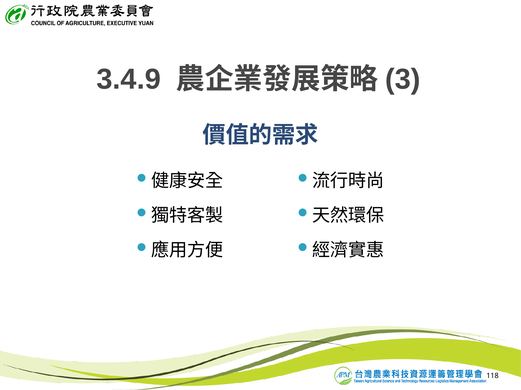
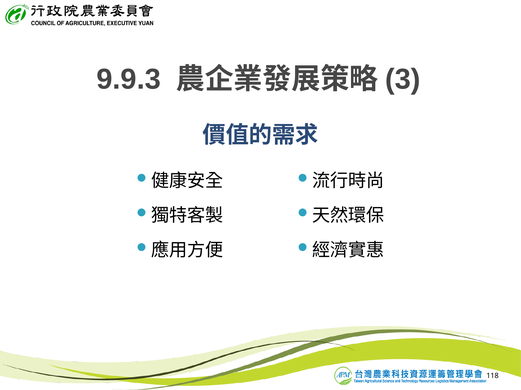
3.4.9: 3.4.9 -> 9.9.3 (129, 79)
